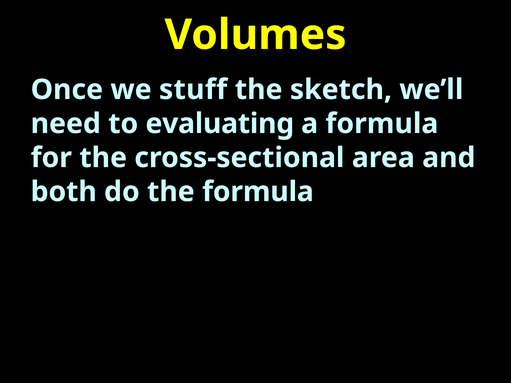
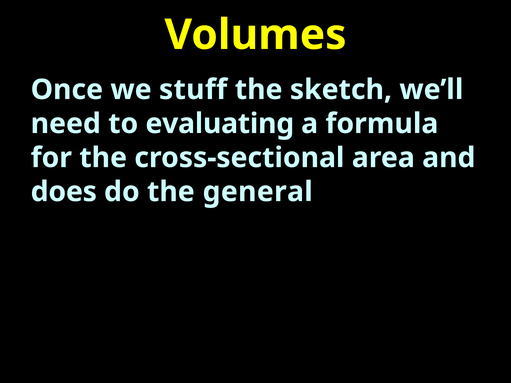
both: both -> does (64, 192)
the formula: formula -> general (258, 192)
